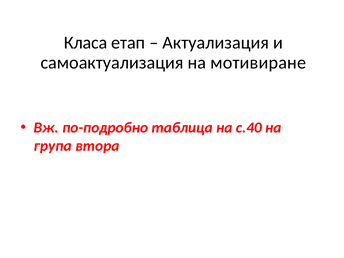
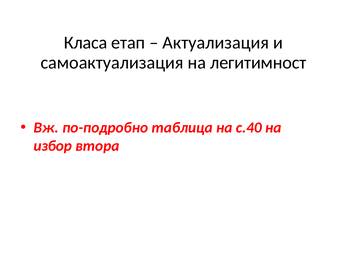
мотивиране: мотивиране -> легитимност (258, 63)
група: група -> избор (53, 146)
